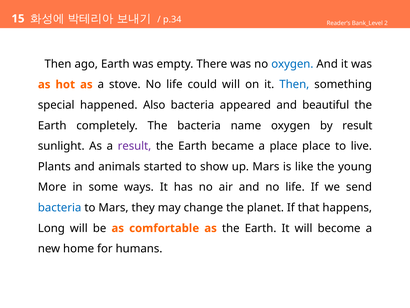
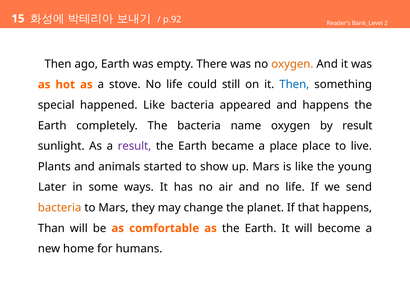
p.34: p.34 -> p.92 (172, 19)
oxygen colour: blue -> orange (292, 64)
could will: will -> still (231, 84)
happened Also: Also -> Like (154, 105)
and beautiful: beautiful -> happens (326, 105)
More: More -> Later (52, 187)
bacteria colour: blue -> orange (60, 207)
Long: Long -> Than (51, 228)
